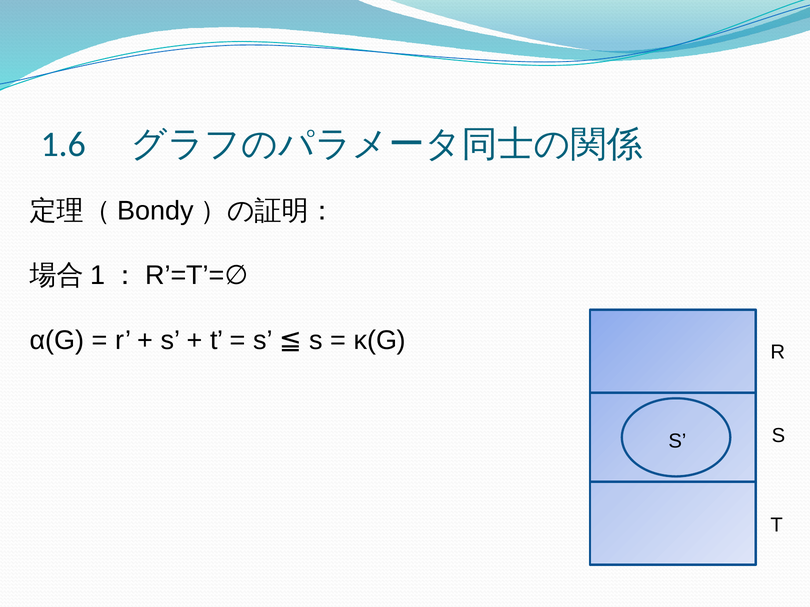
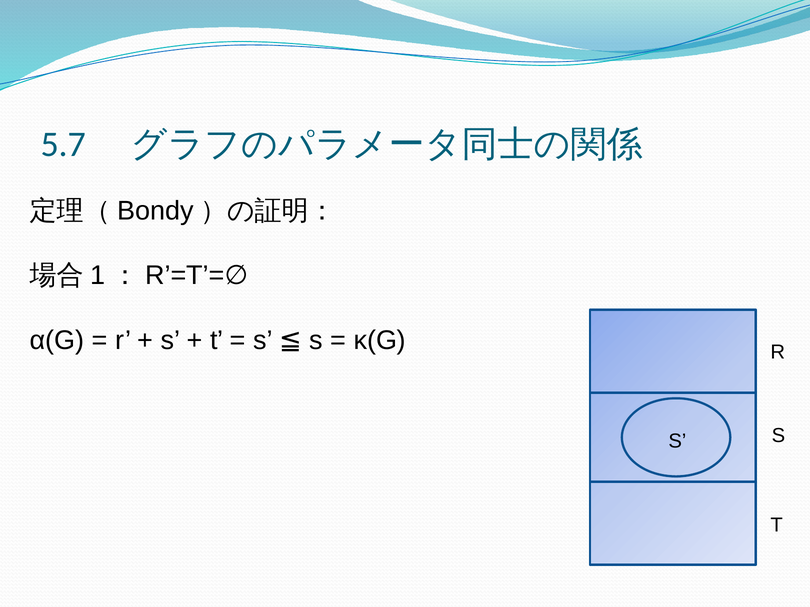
1.6: 1.6 -> 5.7 (63, 145)
